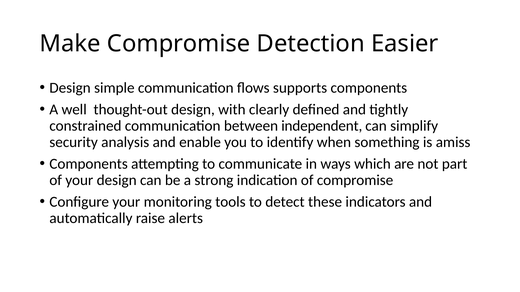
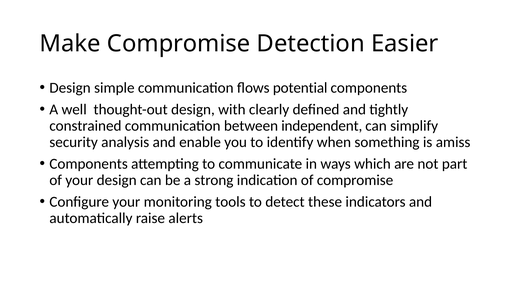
supports: supports -> potential (300, 88)
